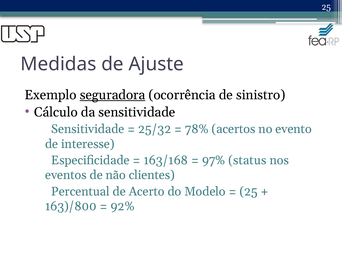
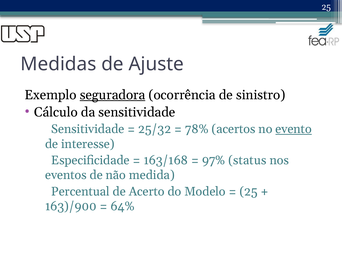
evento underline: none -> present (294, 129)
clientes: clientes -> medida (152, 175)
163)/800: 163)/800 -> 163)/900 (71, 206)
92%: 92% -> 64% (123, 206)
